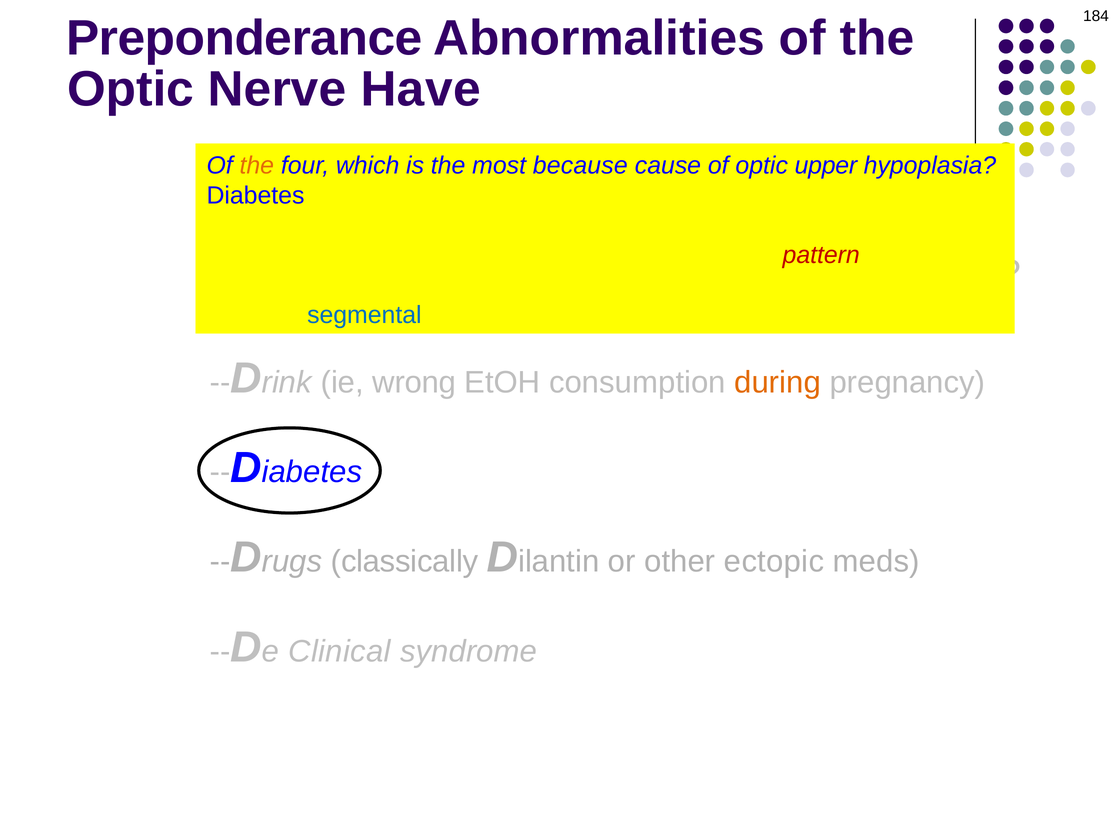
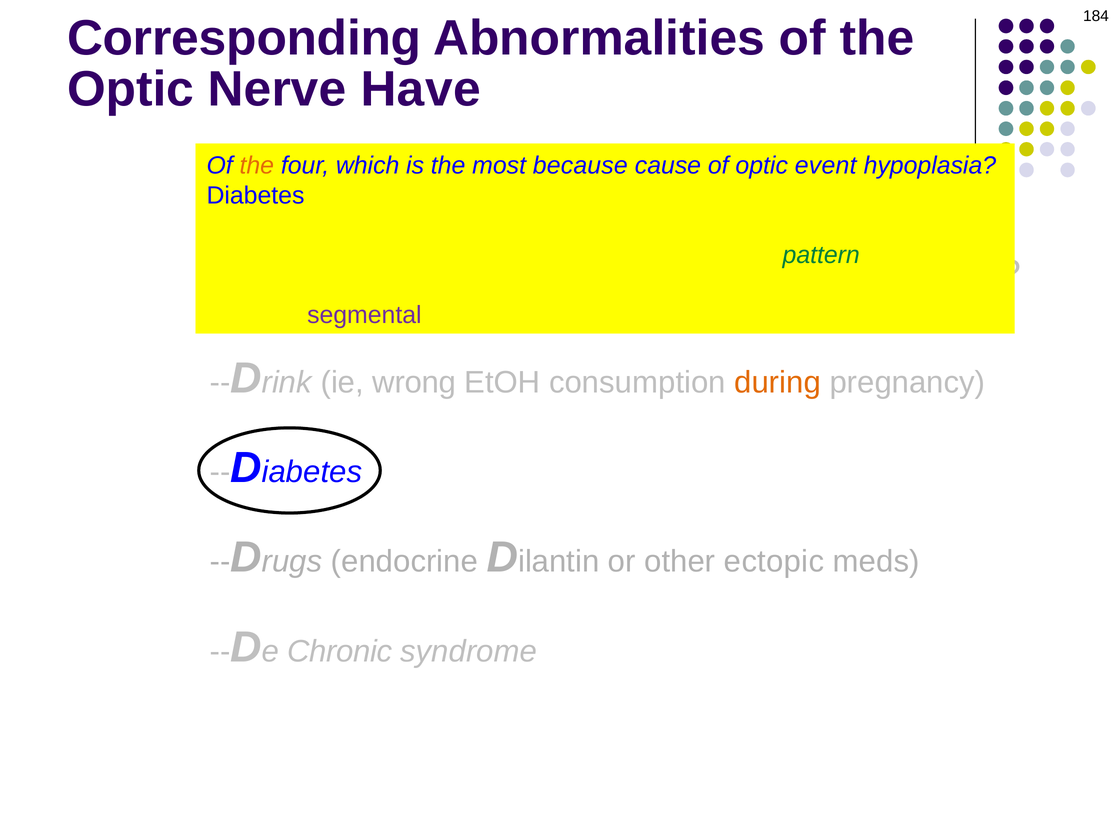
Preponderance: Preponderance -> Corresponding (244, 38)
upper: upper -> event (826, 166)
pattern colour: red -> green (821, 255)
segmental colour: blue -> purple (364, 315)
classically: classically -> endocrine (404, 562)
Clinical: Clinical -> Chronic (340, 651)
